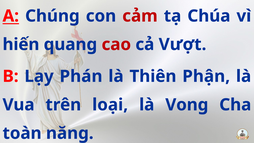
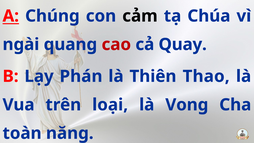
cảm colour: red -> black (140, 16)
hiến: hiến -> ngài (21, 44)
Vượt: Vượt -> Quay (183, 44)
Phận: Phận -> Thao (206, 76)
